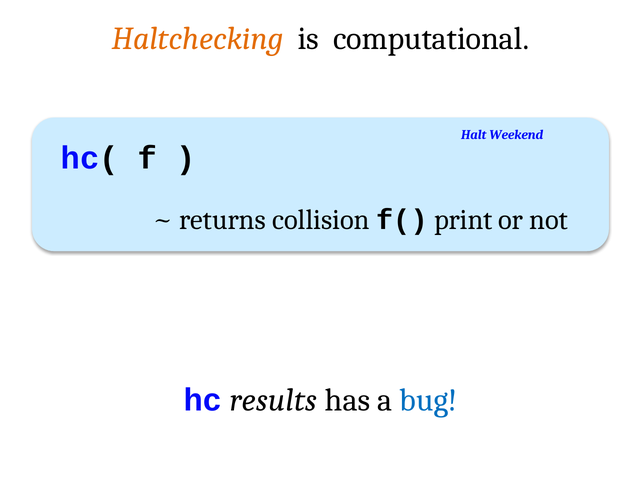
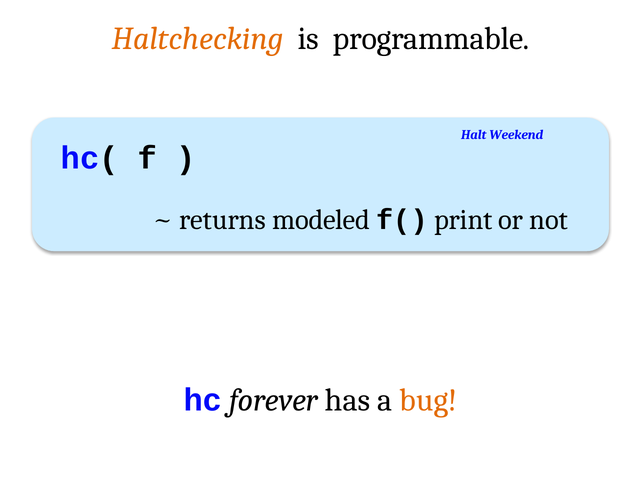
computational: computational -> programmable (431, 39)
collision: collision -> modeled (321, 220)
results: results -> forever (274, 400)
bug colour: blue -> orange (428, 400)
